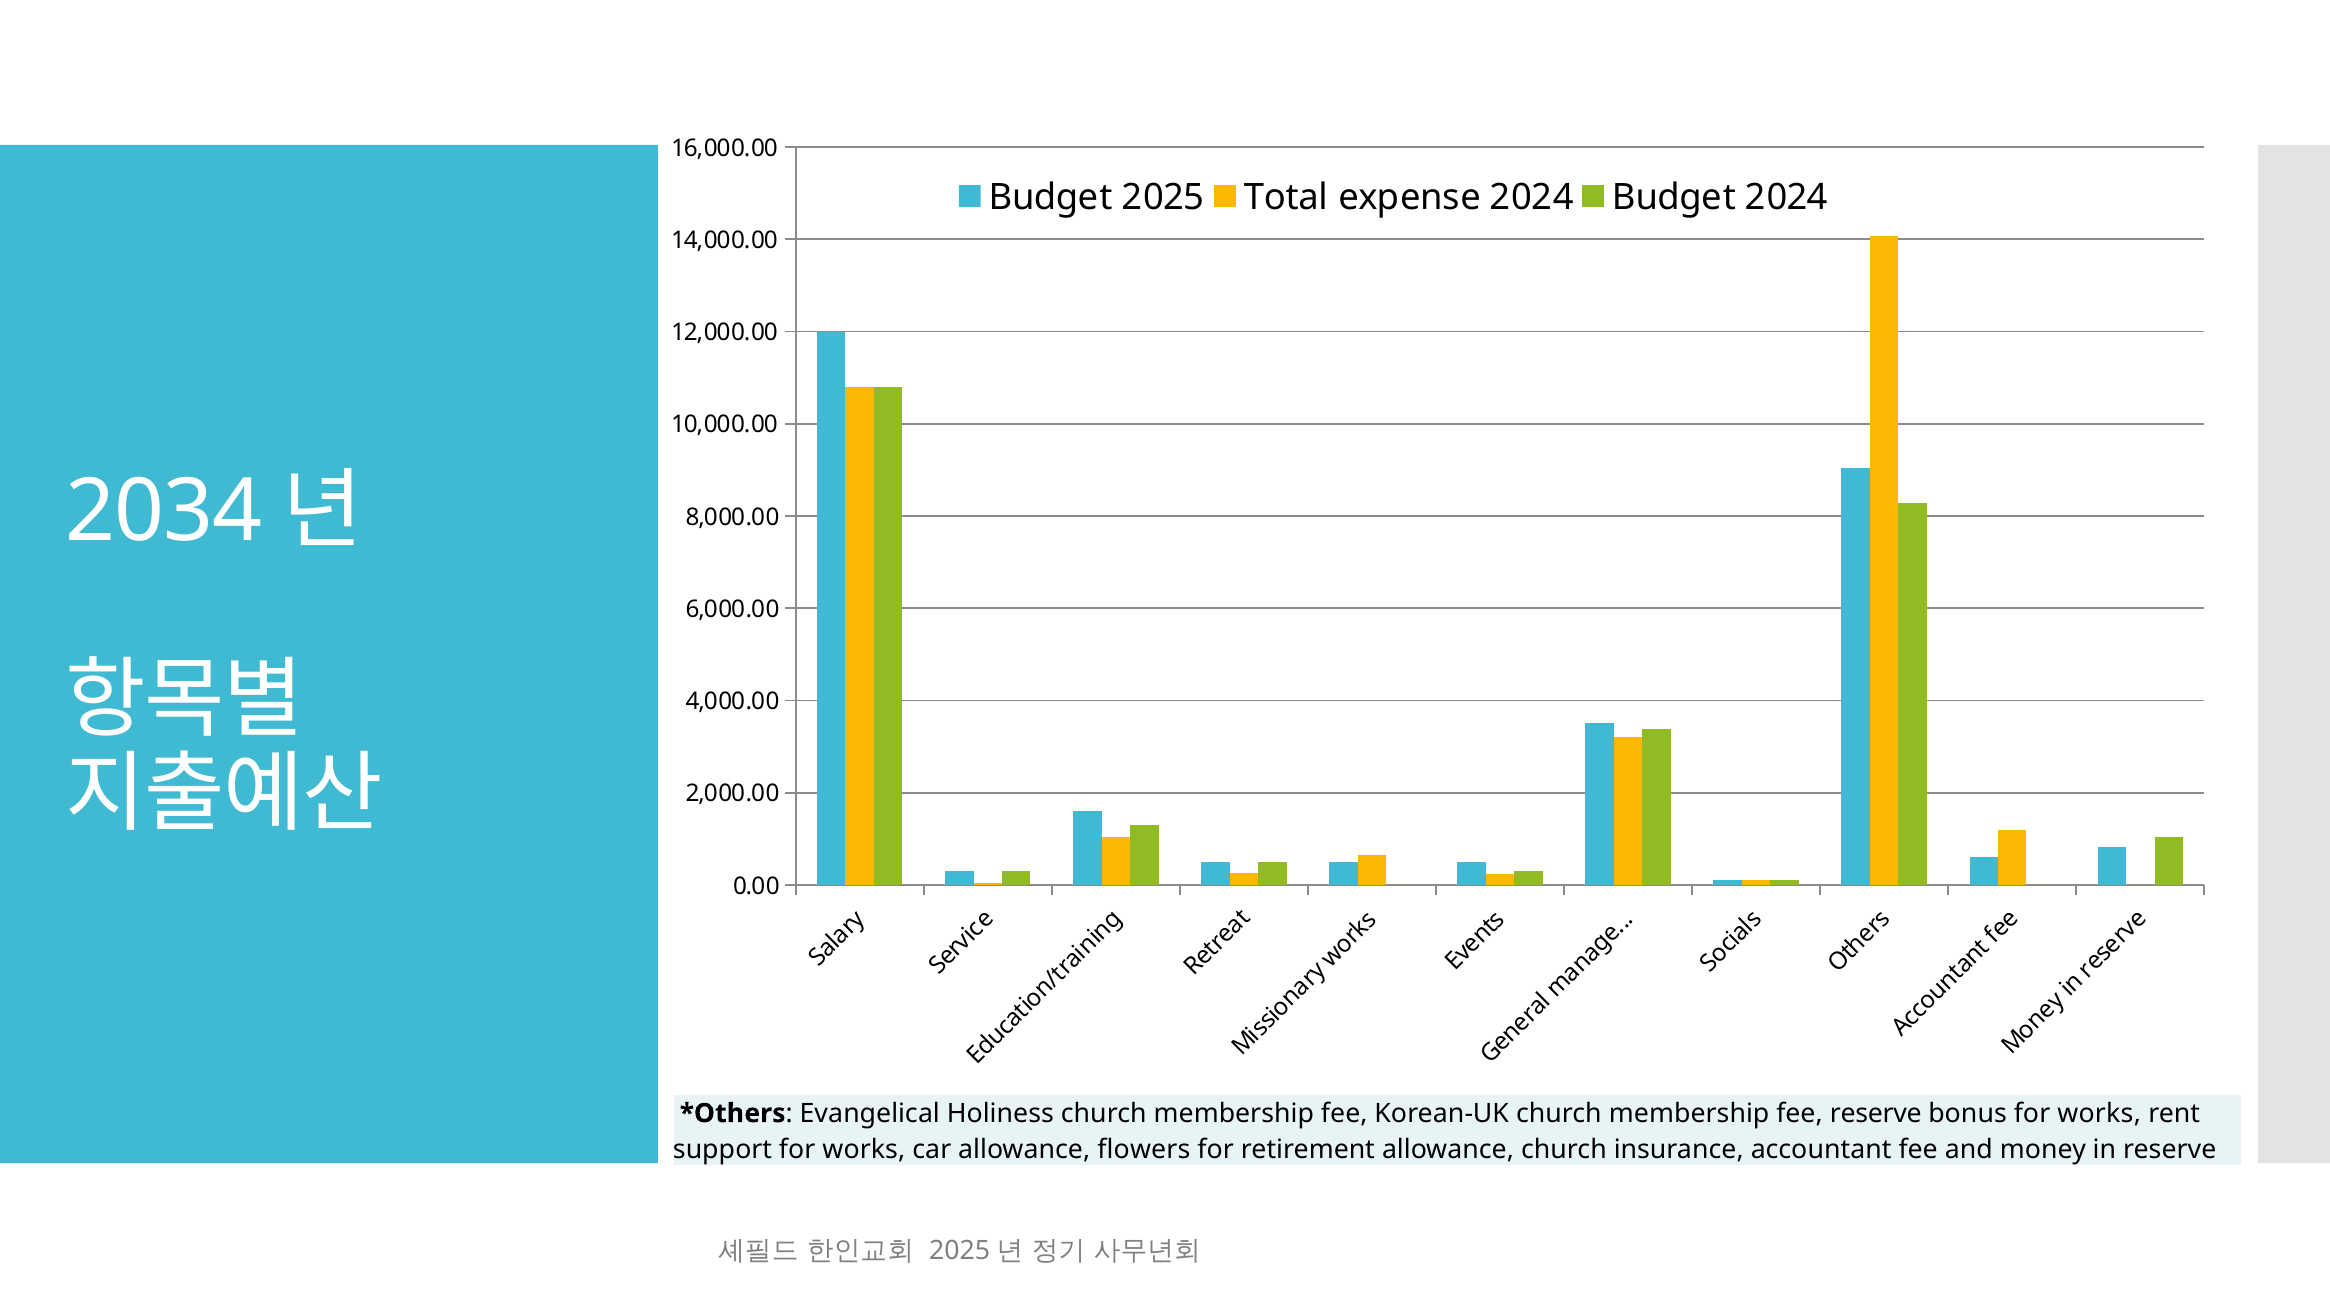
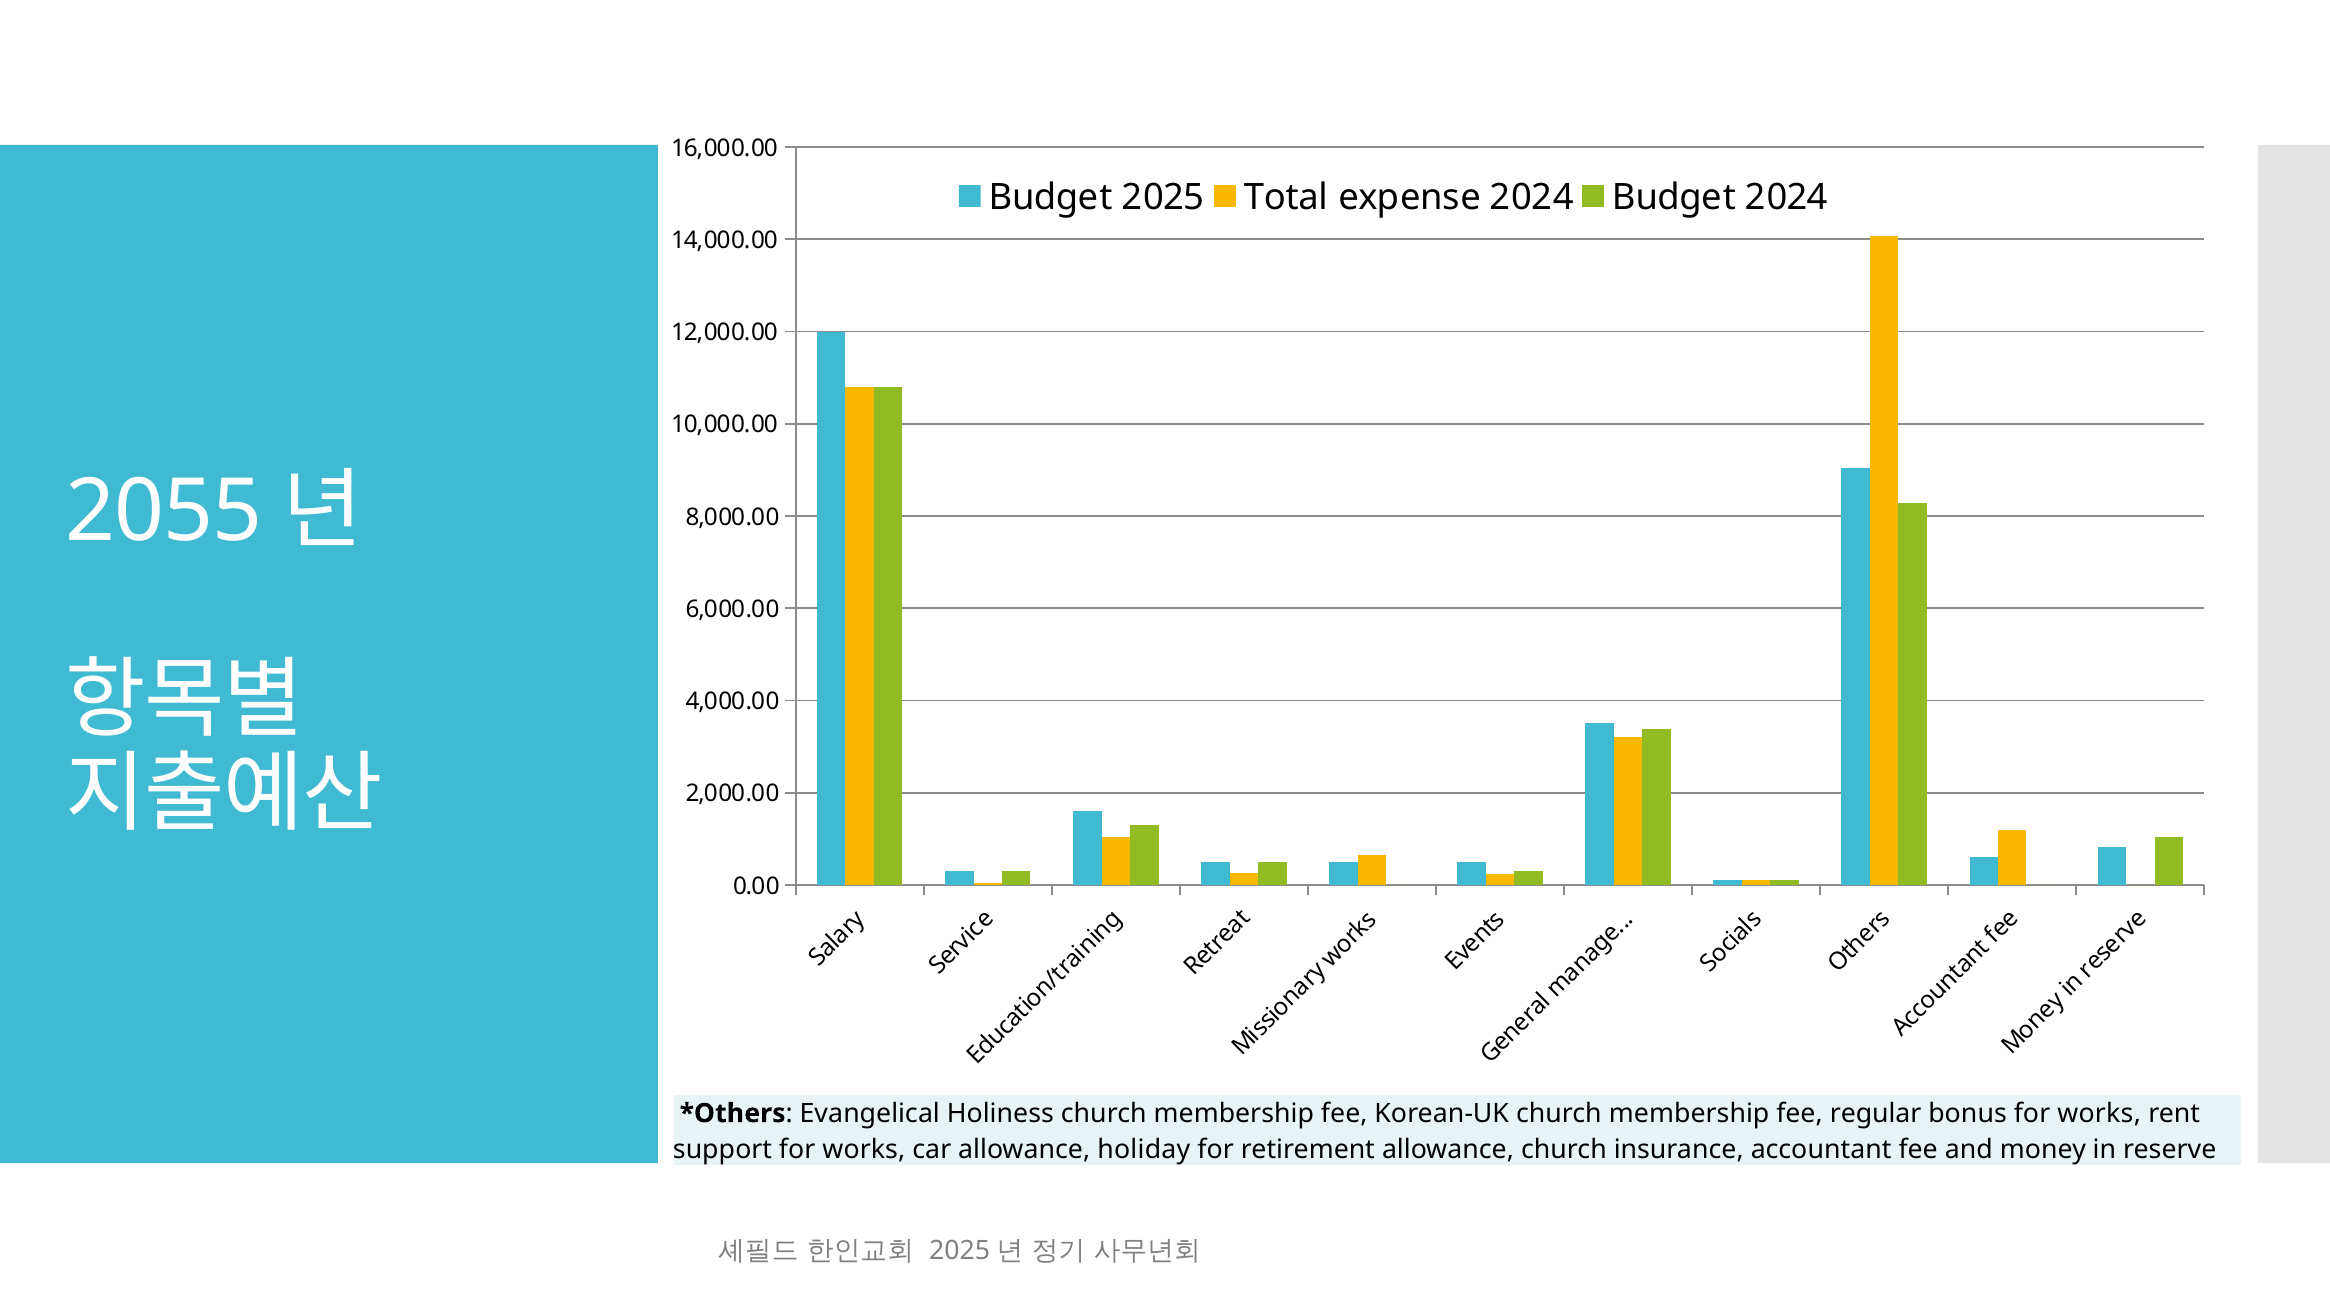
2034: 2034 -> 2055 (164, 512)
fee reserve: reserve -> regular (1876, 1114)
flowers: flowers -> holiday (1144, 1150)
